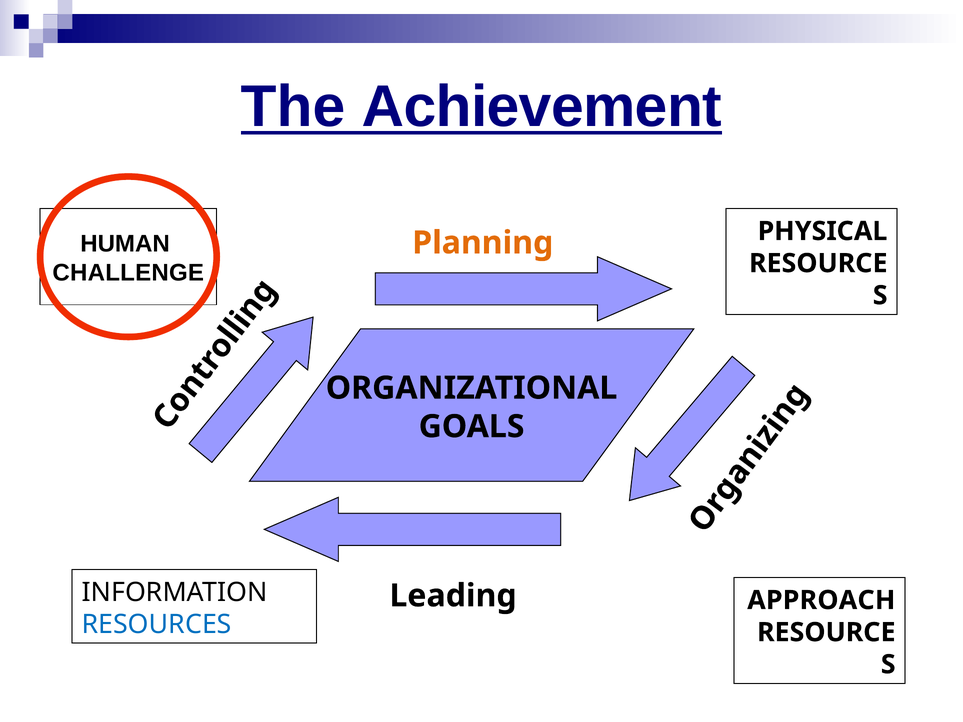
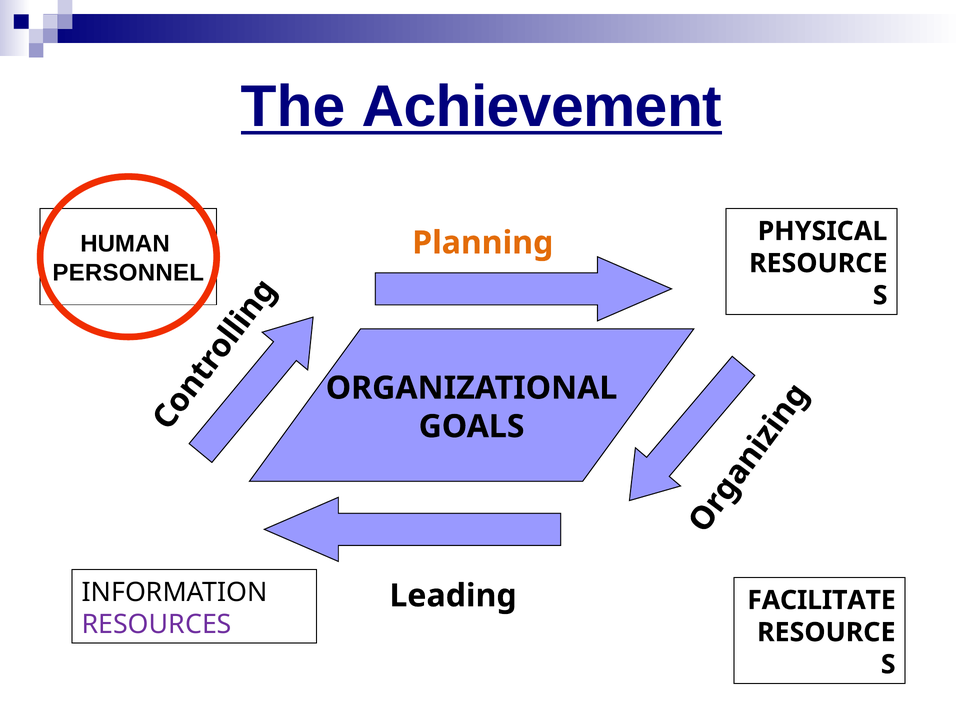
CHALLENGE: CHALLENGE -> PERSONNEL (128, 273)
APPROACH: APPROACH -> FACILITATE (821, 600)
RESOURCES colour: blue -> purple (157, 625)
